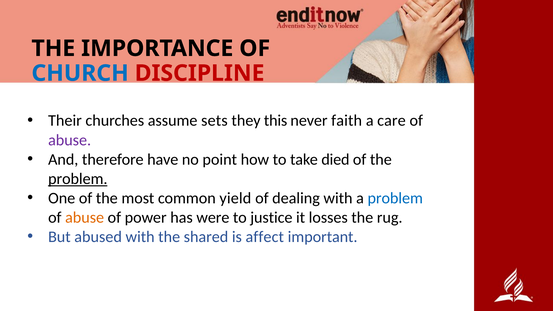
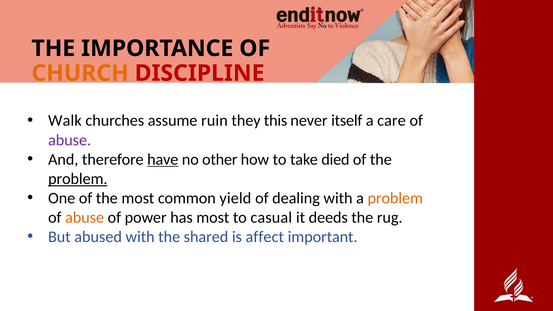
CHURCH colour: blue -> orange (80, 73)
Their: Their -> Walk (65, 121)
sets: sets -> ruin (214, 121)
faith: faith -> itself (347, 121)
have underline: none -> present (163, 159)
point: point -> other (220, 159)
problem colour: blue -> orange (395, 198)
has were: were -> most (213, 218)
justice: justice -> casual (271, 218)
losses: losses -> deeds (328, 218)
